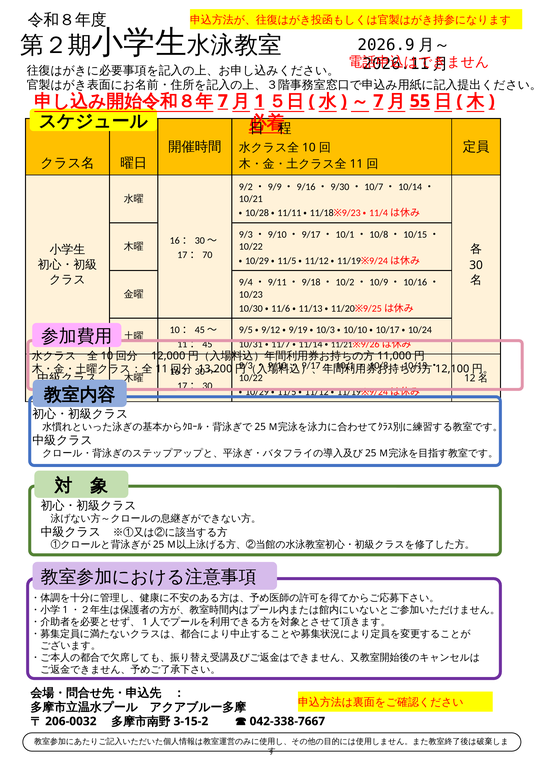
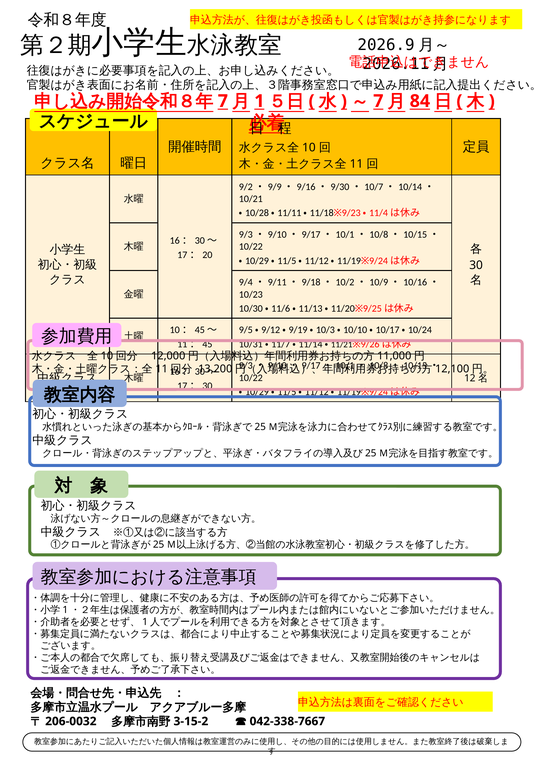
55: 55 -> 84 (420, 101)
70: 70 -> 20 (207, 255)
